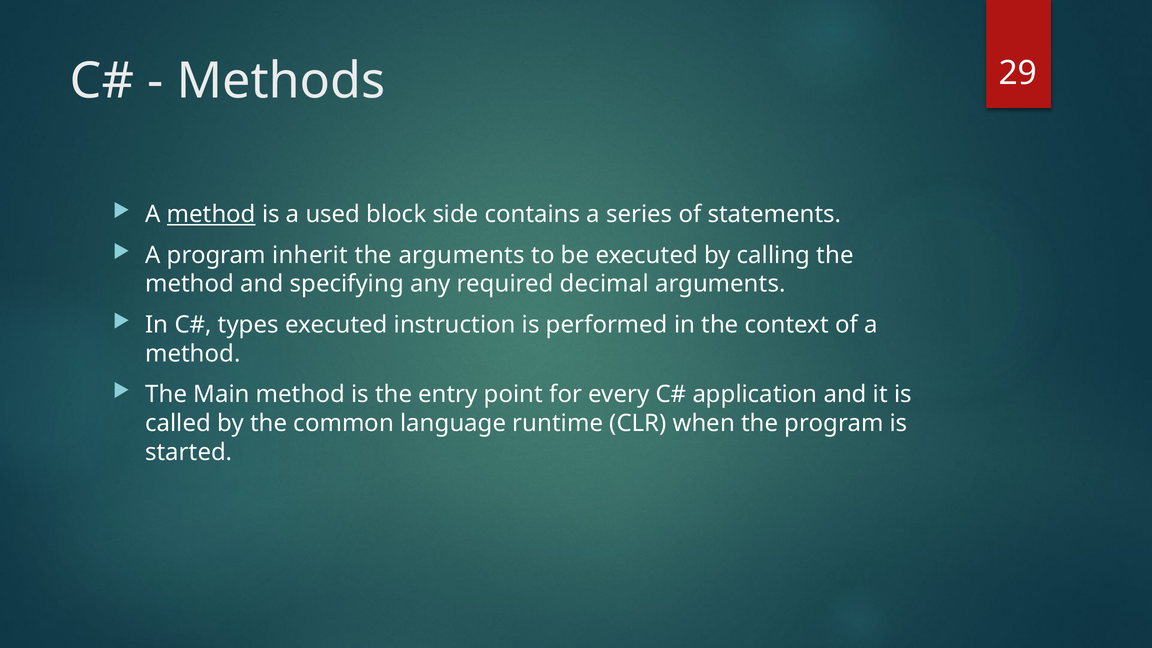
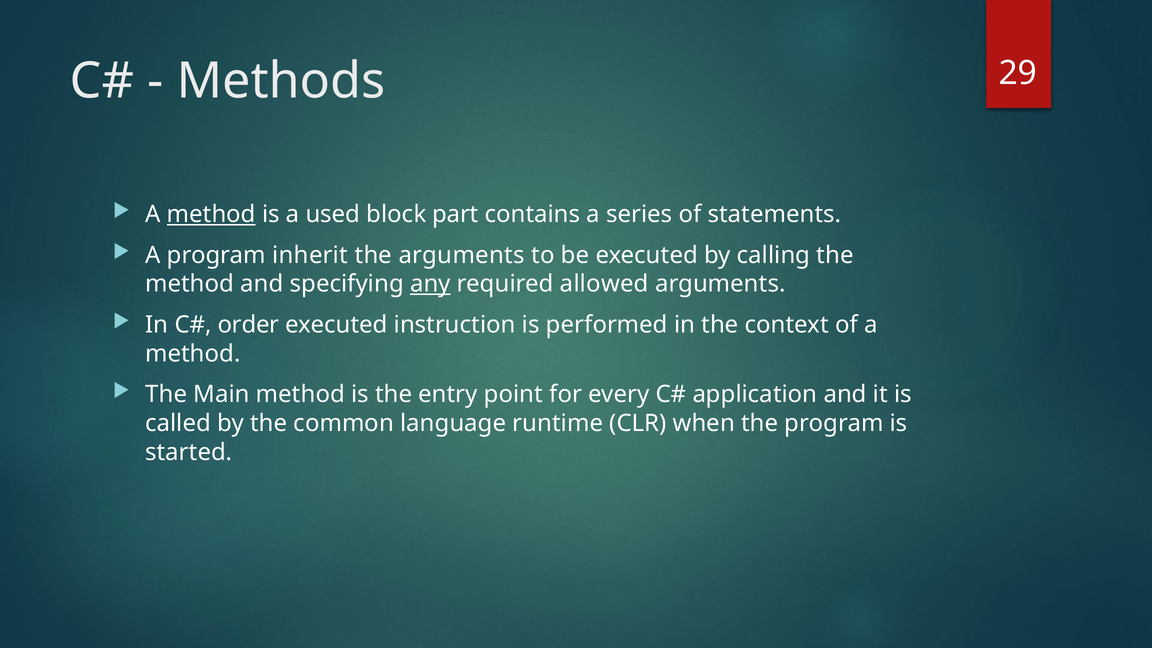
side: side -> part (455, 214)
any underline: none -> present (430, 284)
decimal: decimal -> allowed (604, 284)
types: types -> order (249, 325)
